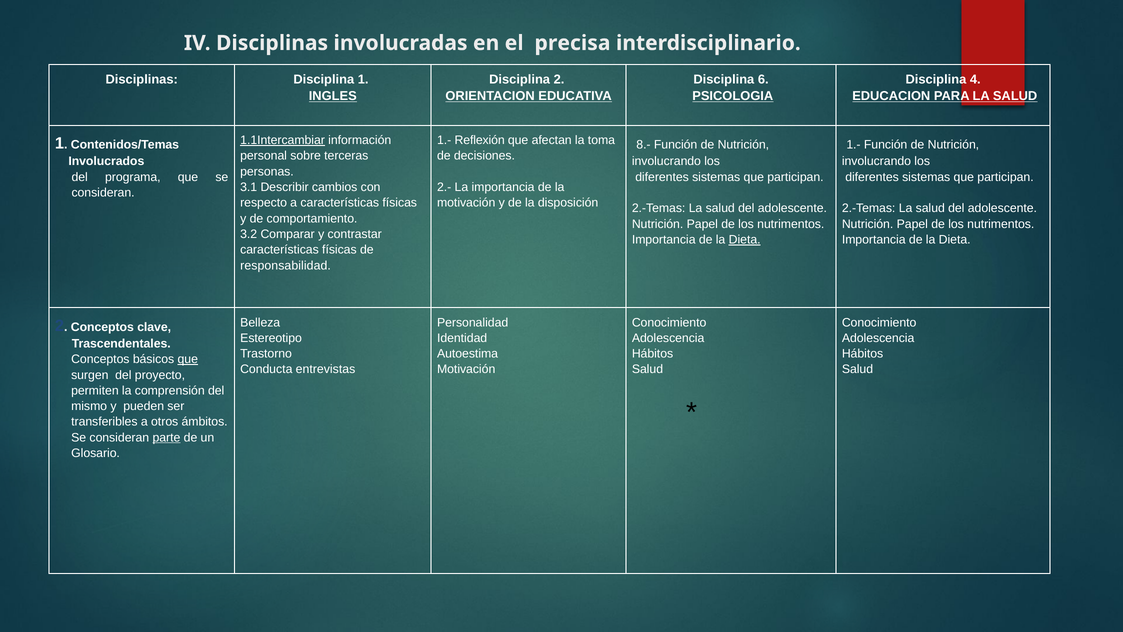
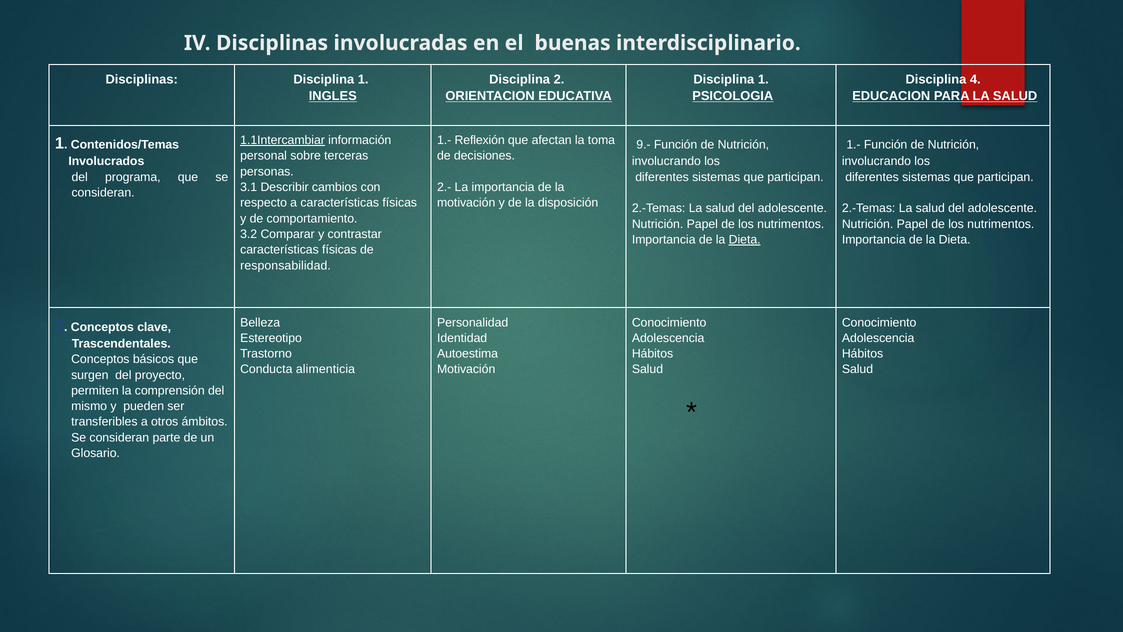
precisa: precisa -> buenas (573, 43)
6: 6 -> 1 (763, 80)
8.-: 8.- -> 9.- (643, 145)
que underline: present -> none (188, 359)
entrevistas: entrevistas -> alimenticia (325, 369)
parte underline: present -> none (166, 437)
